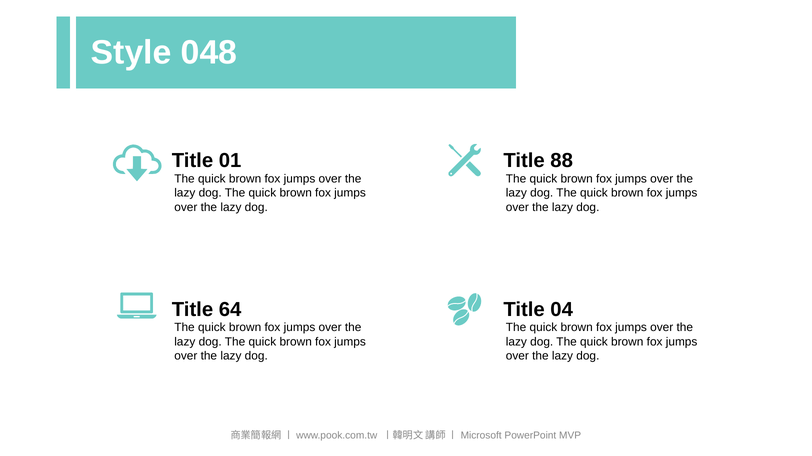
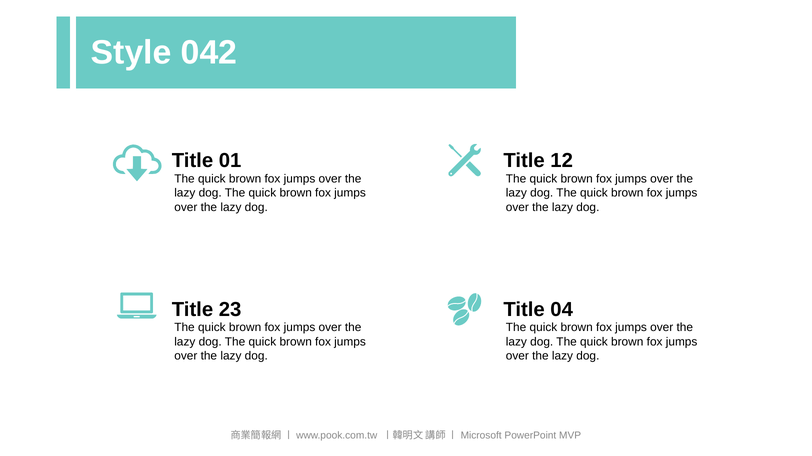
048: 048 -> 042 (209, 53)
88: 88 -> 12 (562, 161)
64: 64 -> 23 (230, 310)
